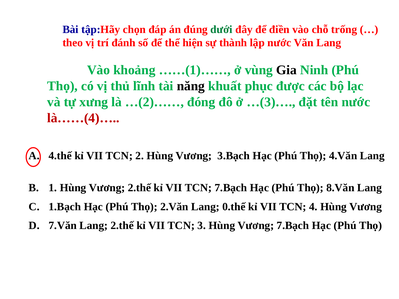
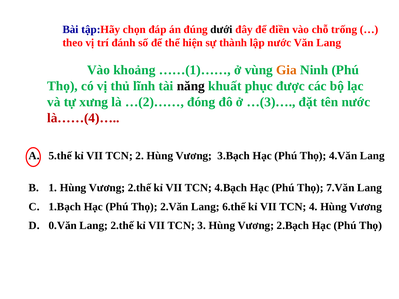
dưới colour: green -> black (222, 30)
Gia colour: black -> orange (286, 70)
4.thế: 4.thế -> 5.thế (60, 156)
TCN 7.Bạch: 7.Bạch -> 4.Bạch (231, 188)
8.Văn: 8.Văn -> 7.Văn (340, 188)
0.thế: 0.thế -> 6.thế (234, 207)
7.Văn: 7.Văn -> 0.Văn (63, 226)
Vương 7.Bạch: 7.Bạch -> 2.Bạch (293, 226)
